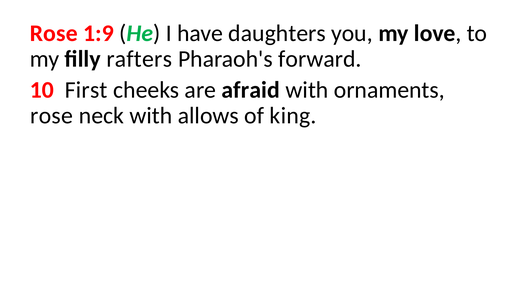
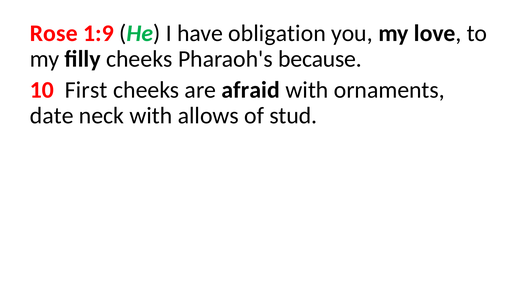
daughters: daughters -> obligation (277, 33)
filly rafters: rafters -> cheeks (139, 59)
forward: forward -> because (320, 59)
rose: rose -> date (52, 116)
king: king -> stud (293, 116)
